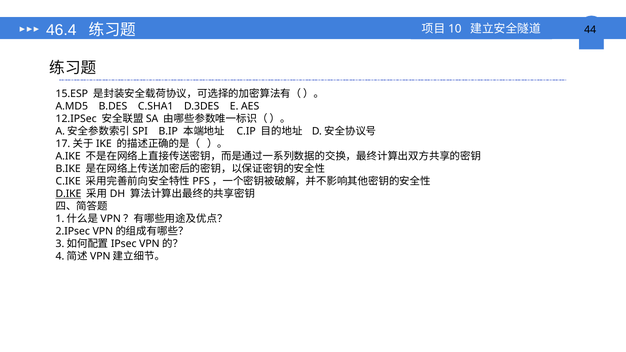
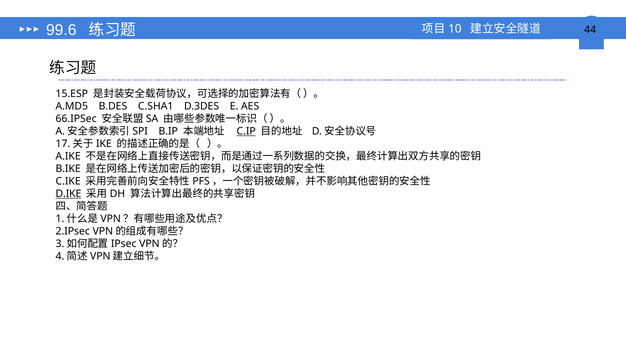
46.4: 46.4 -> 99.6 (61, 30)
12.IPSec: 12.IPSec -> 66.IPSec (76, 119)
C.IP underline: none -> present (246, 131)
